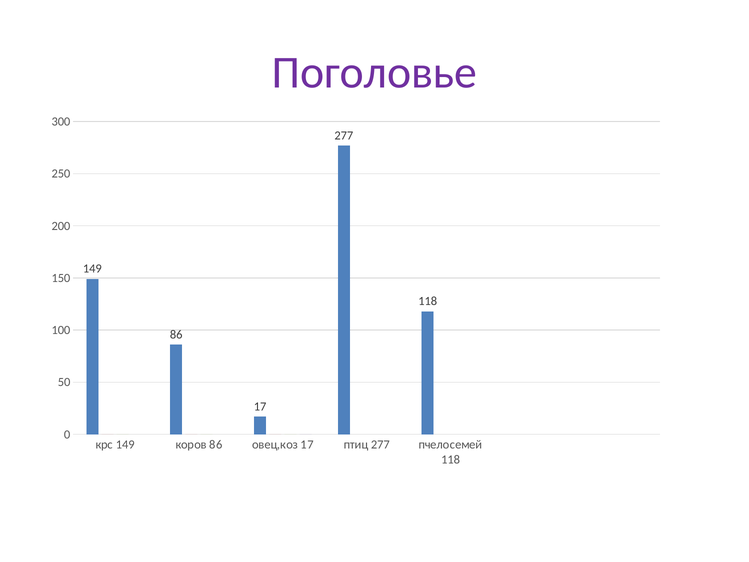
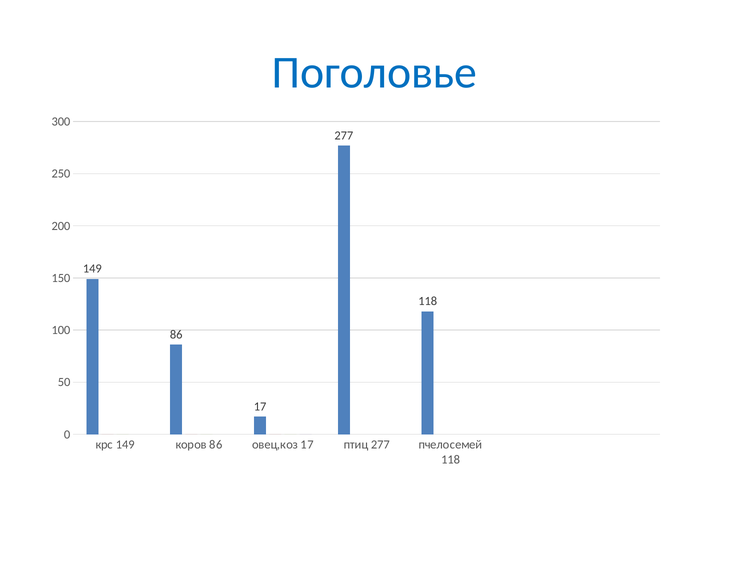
Поголовье colour: purple -> blue (374, 73)
